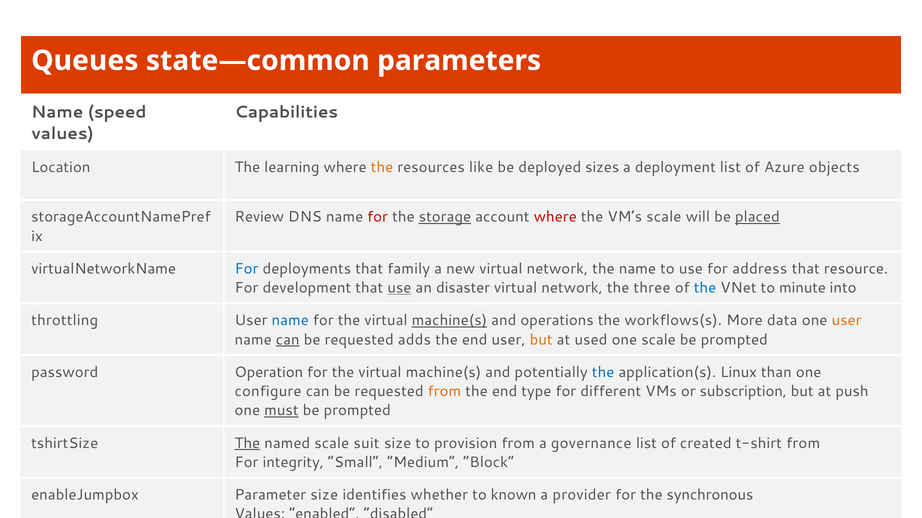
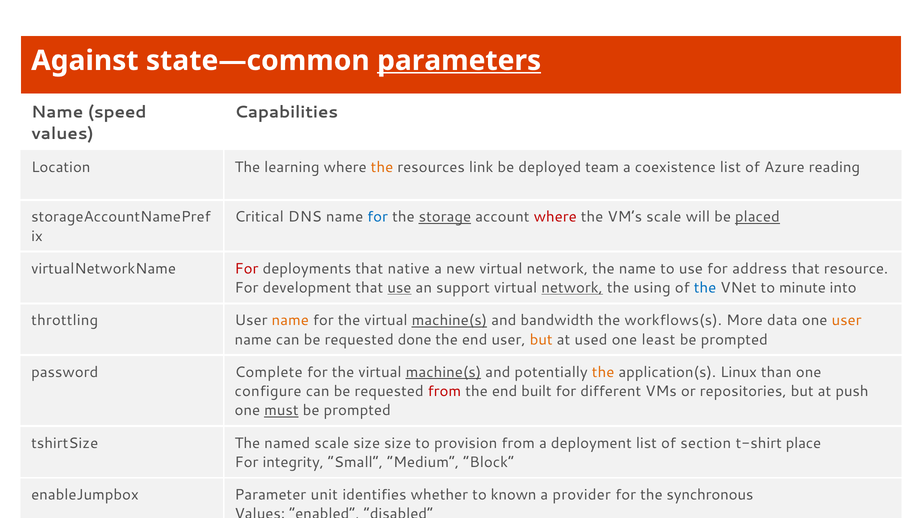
Queues: Queues -> Against (85, 61)
parameters underline: none -> present (459, 61)
like: like -> link (481, 167)
sizes: sizes -> team (602, 167)
deployment: deployment -> coexistence (675, 167)
objects: objects -> reading (834, 167)
Review: Review -> Critical (259, 217)
for colour: red -> blue (378, 217)
For colour: blue -> red (247, 269)
family: family -> native (409, 269)
disaster: disaster -> support (463, 288)
network underline: none -> present (572, 288)
three: three -> using (652, 288)
name colour: blue -> orange (290, 321)
operations: operations -> bandwidth (557, 321)
can underline: present -> none (288, 340)
adds: adds -> done (415, 340)
one scale: scale -> least (658, 340)
Operation: Operation -> Complete (269, 373)
machine(s underline: none -> present (443, 373)
the colour: blue -> orange (603, 373)
from colour: orange -> red (444, 392)
type: type -> built (536, 392)
subscription: subscription -> repositories (743, 392)
The underline: present -> none (247, 444)
scale suit: suit -> size (367, 444)
governance: governance -> deployment (591, 444)
created: created -> section (706, 444)
t-shirt from: from -> place (803, 444)
Parameter size: size -> unit (324, 495)
